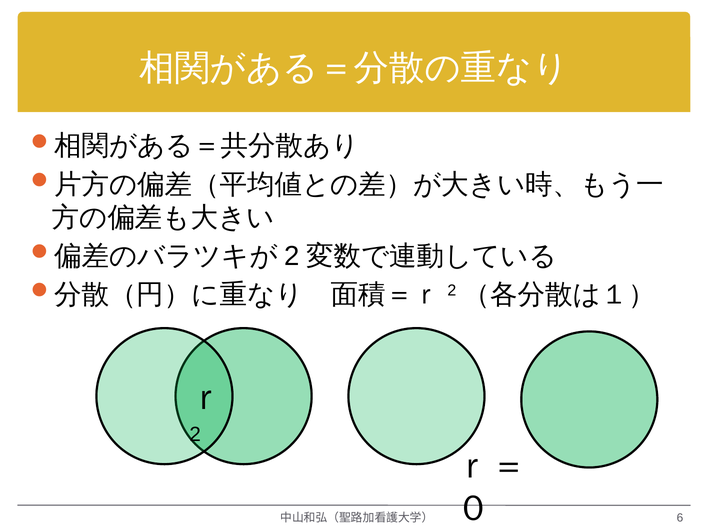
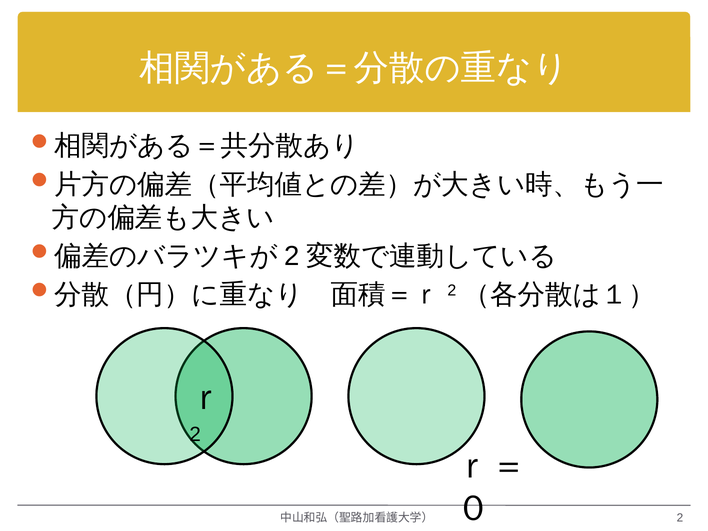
6: 6 -> 2 (680, 518)
